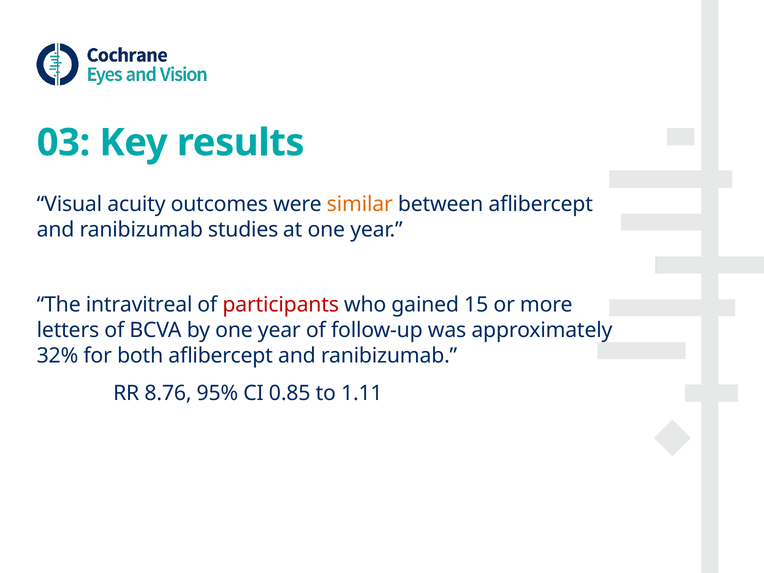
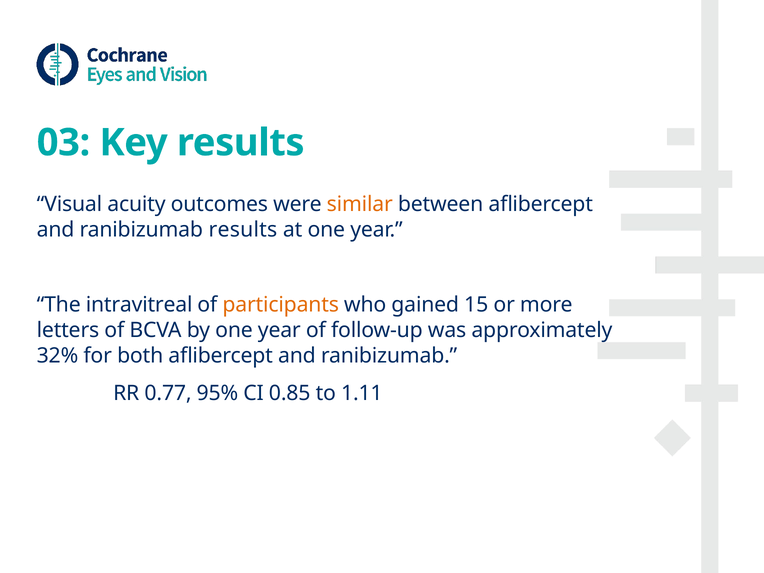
ranibizumab studies: studies -> results (243, 230)
participants colour: red -> orange (281, 305)
8.76: 8.76 -> 0.77 (168, 393)
